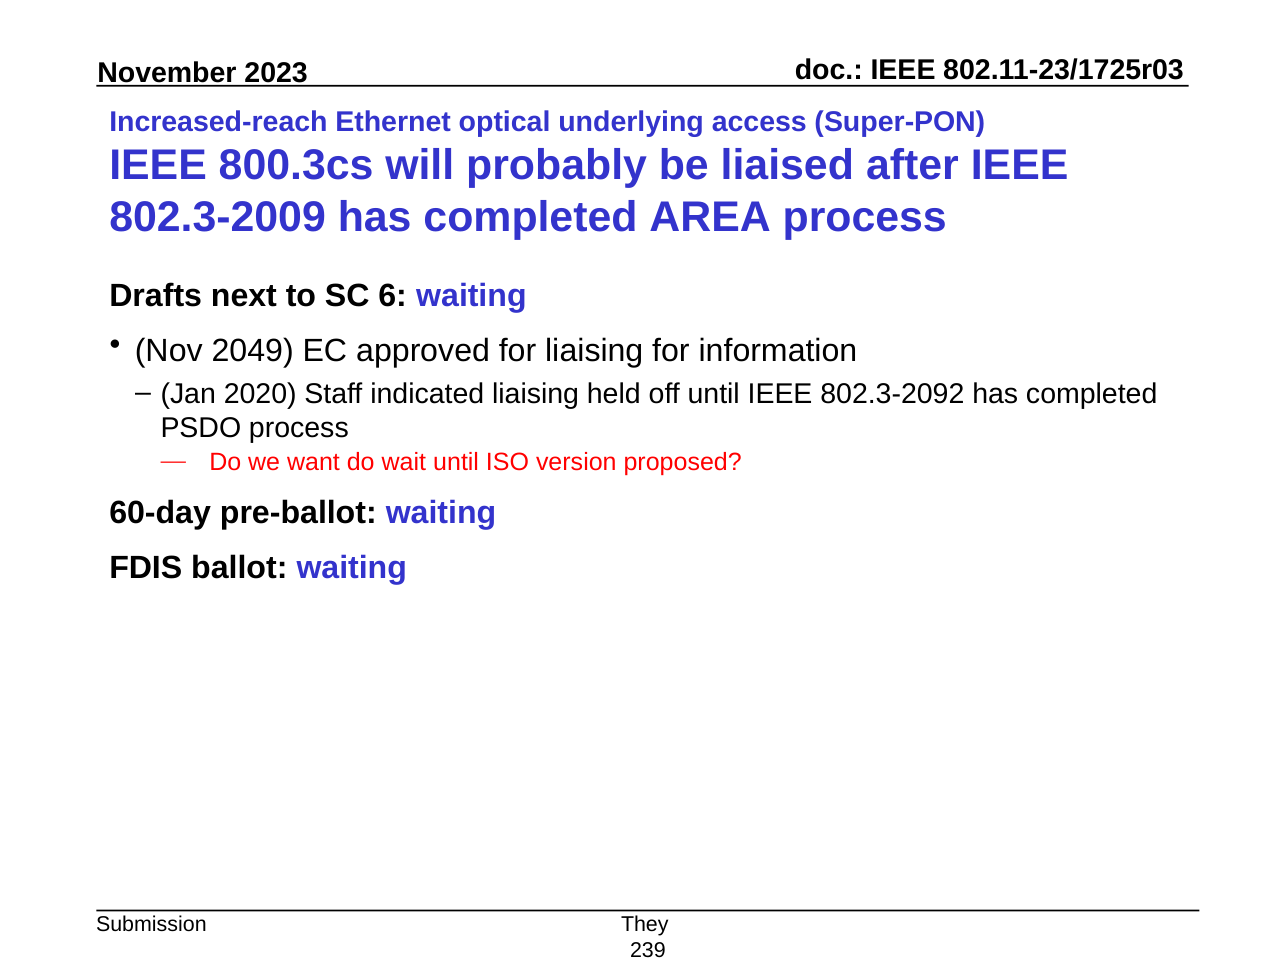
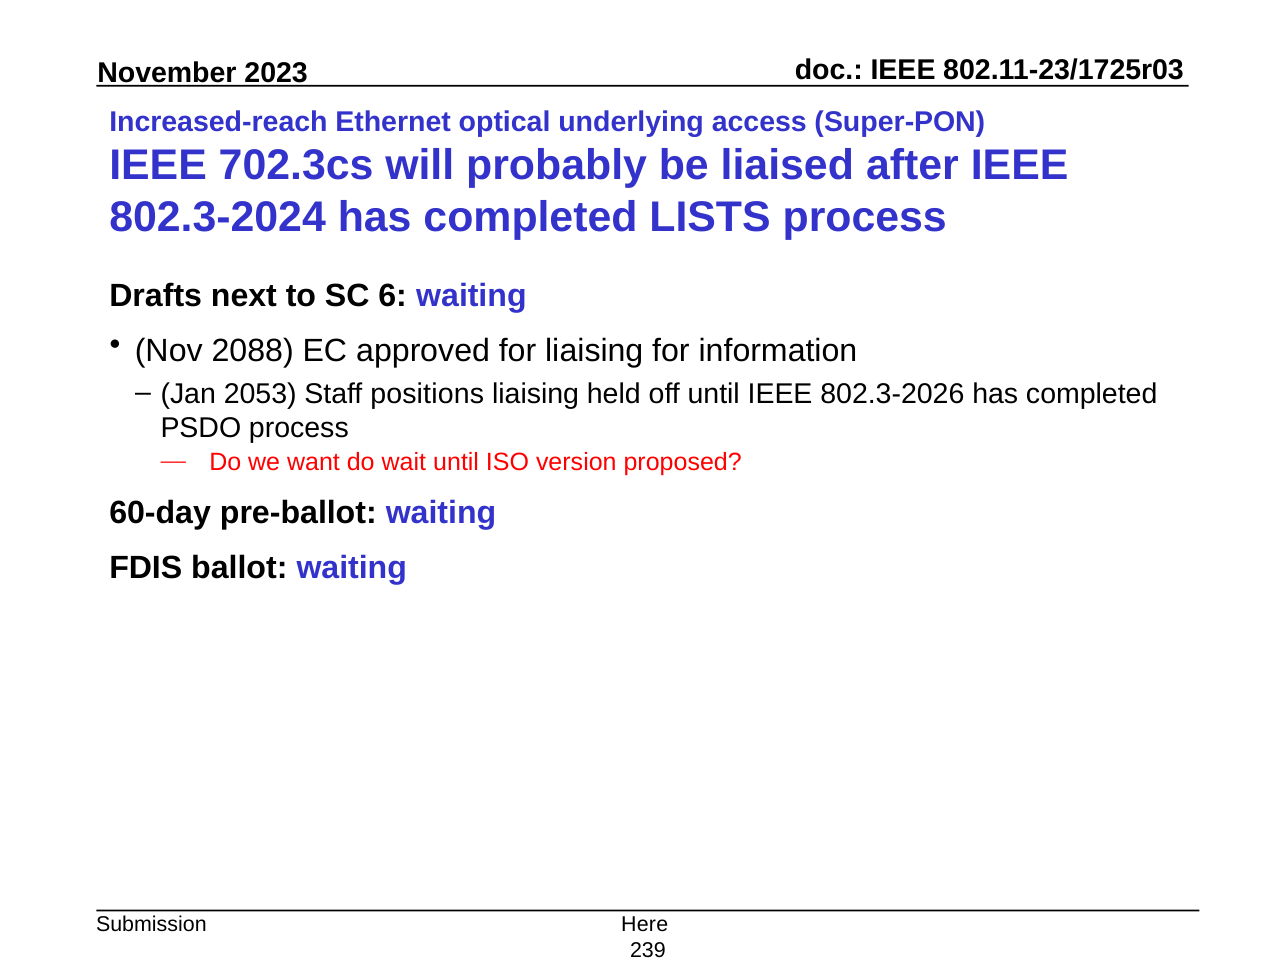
800.3cs: 800.3cs -> 702.3cs (296, 166)
802.3-2009: 802.3-2009 -> 802.3-2024 (218, 217)
AREA: AREA -> LISTS (710, 217)
2049: 2049 -> 2088 (253, 350)
2020: 2020 -> 2053 (260, 394)
indicated: indicated -> positions (427, 394)
802.3-2092: 802.3-2092 -> 802.3-2026 (892, 394)
They: They -> Here (645, 924)
